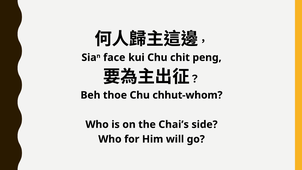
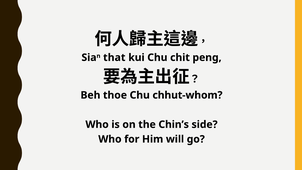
face: face -> that (114, 57)
Chai’s: Chai’s -> Chin’s (174, 124)
